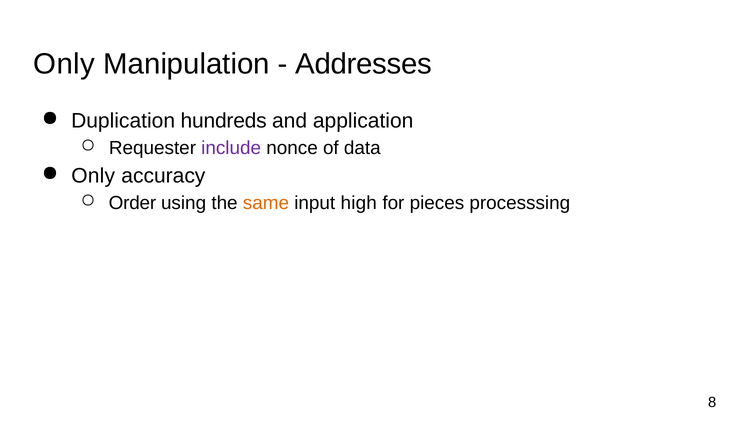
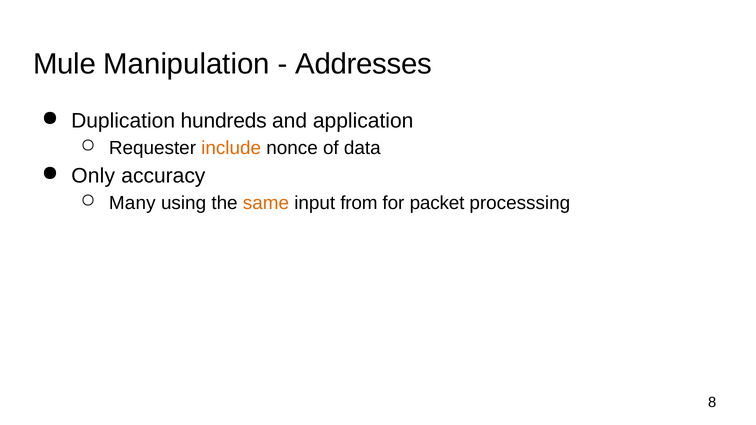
Only: Only -> Mule (64, 64)
include colour: purple -> orange (231, 148)
Order: Order -> Many (132, 203)
high: high -> from (359, 203)
pieces: pieces -> packet (437, 203)
